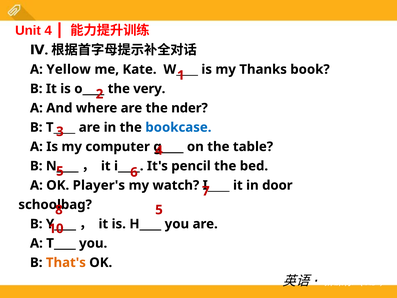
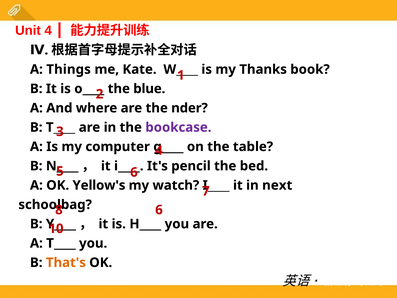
Yellow: Yellow -> Things (69, 69)
very: very -> blue (149, 89)
bookcase colour: blue -> purple (178, 127)
Player's: Player's -> Yellow's (99, 185)
door: door -> next (277, 185)
5: 5 -> 6 (159, 210)
